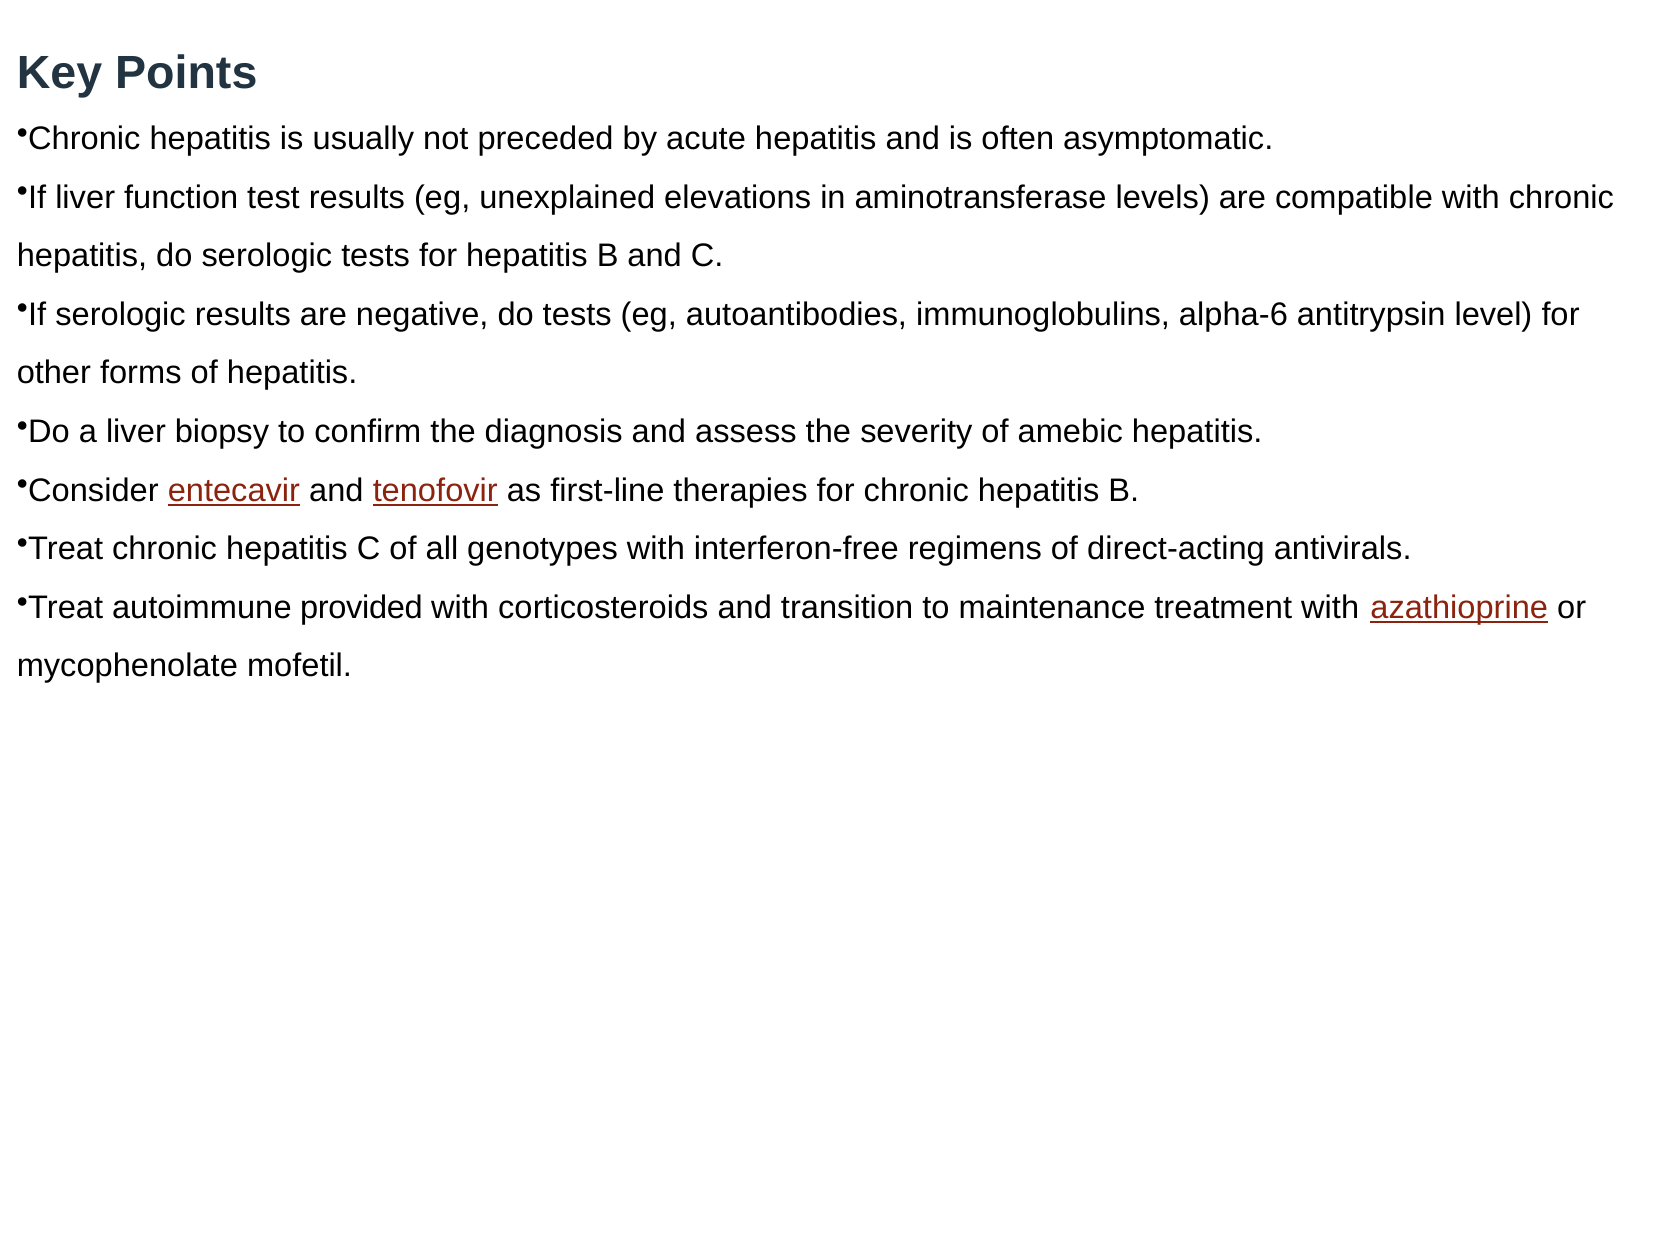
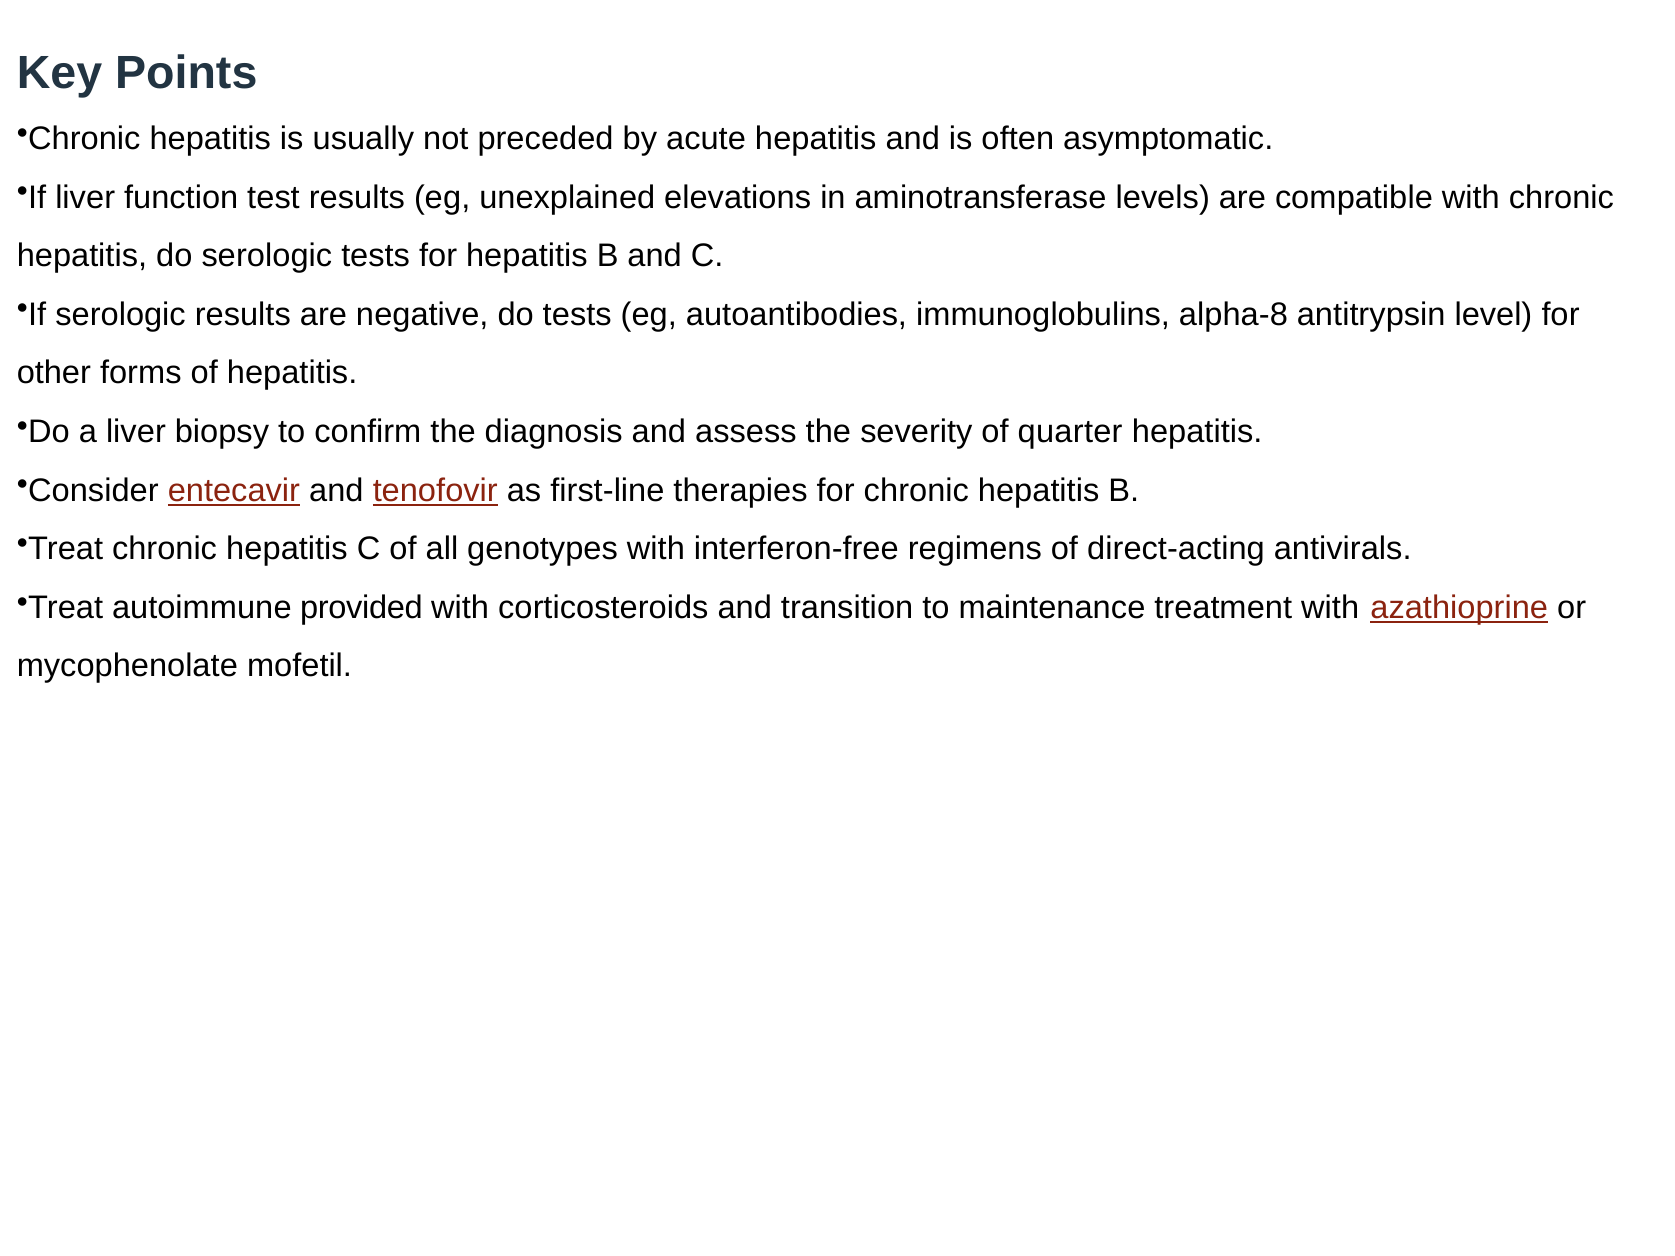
alpha-6: alpha-6 -> alpha-8 (1233, 315)
amebic: amebic -> quarter (1070, 432)
